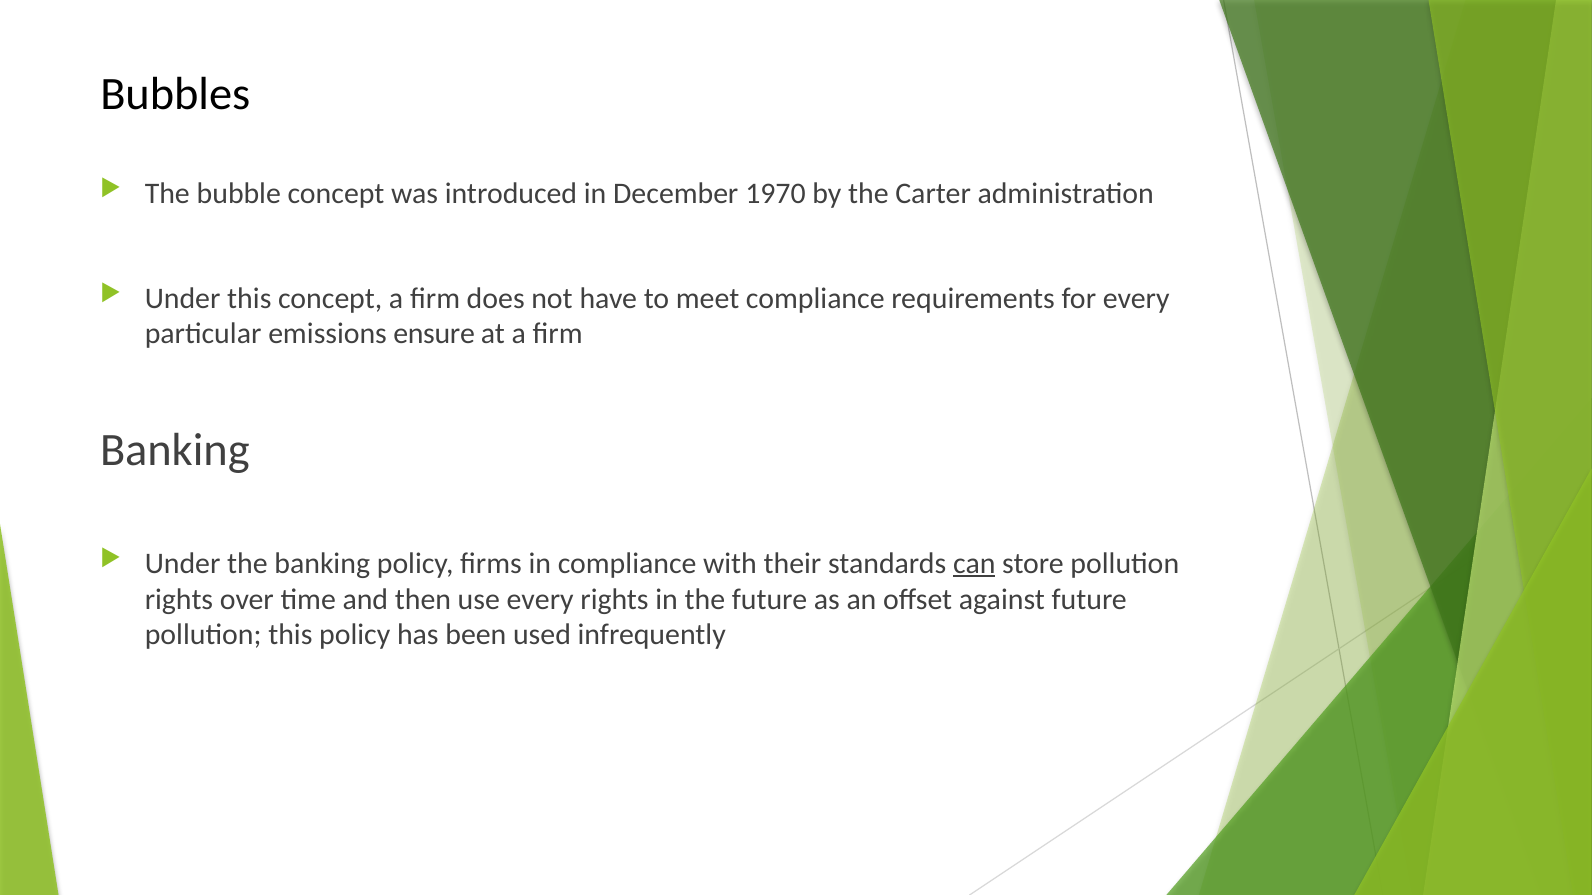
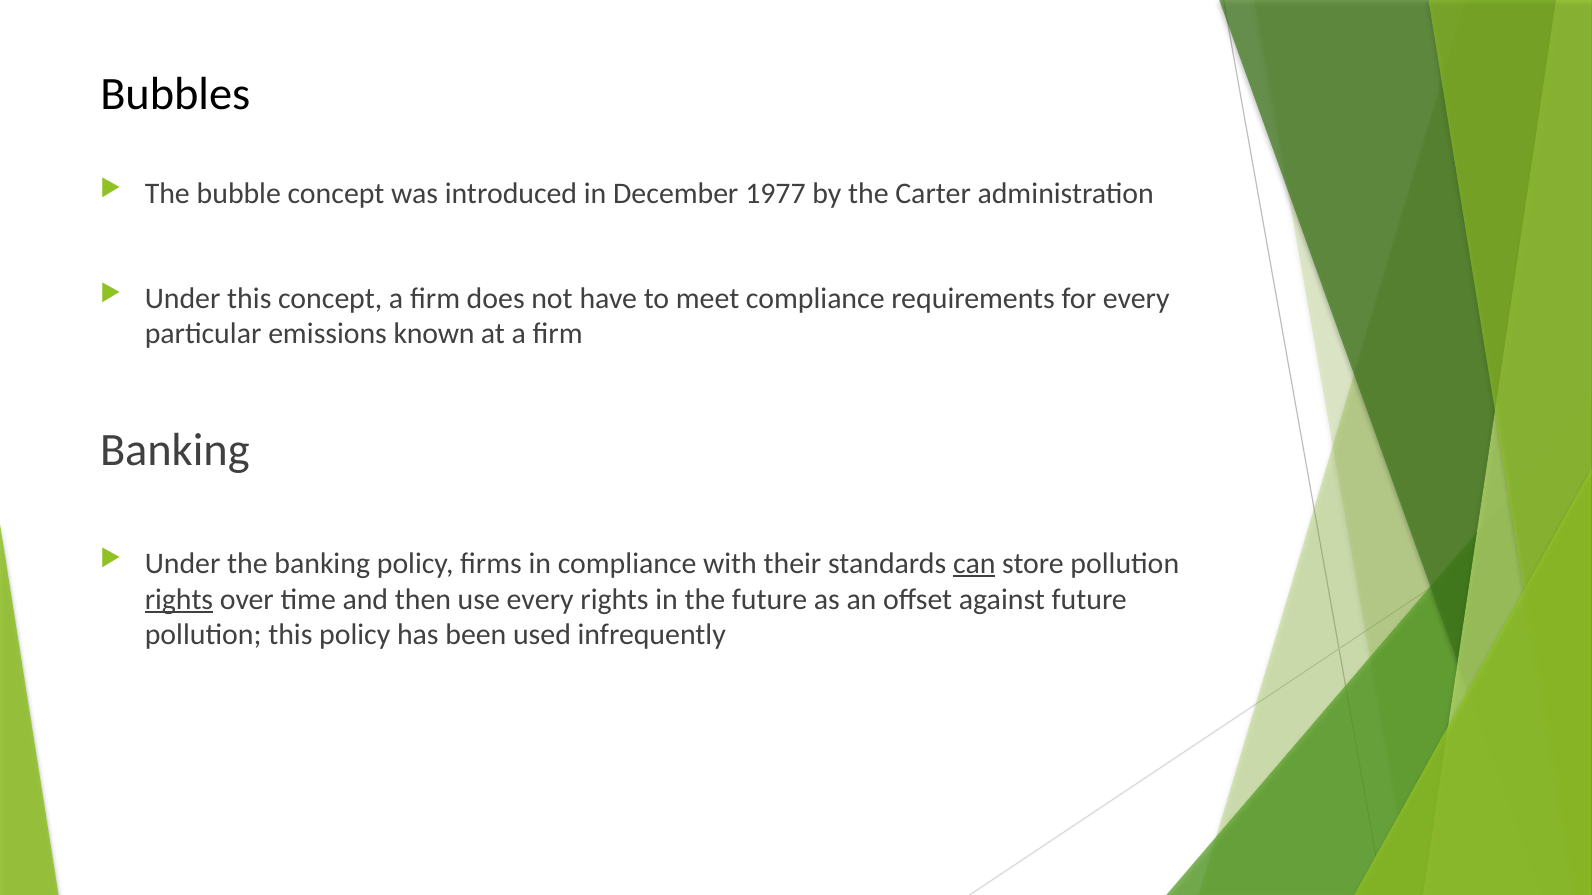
1970: 1970 -> 1977 (775, 194)
ensure: ensure -> known (434, 334)
rights underline: none -> present (179, 600)
